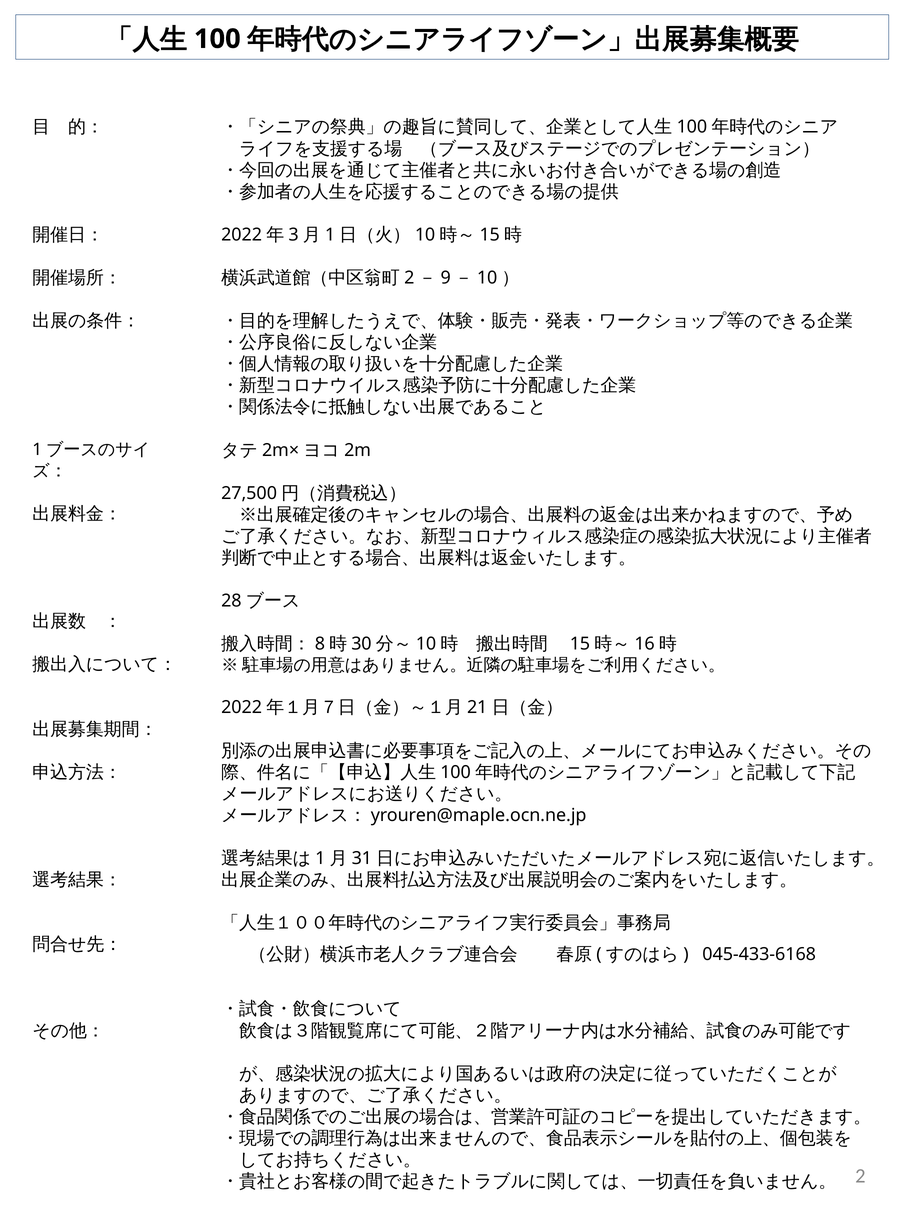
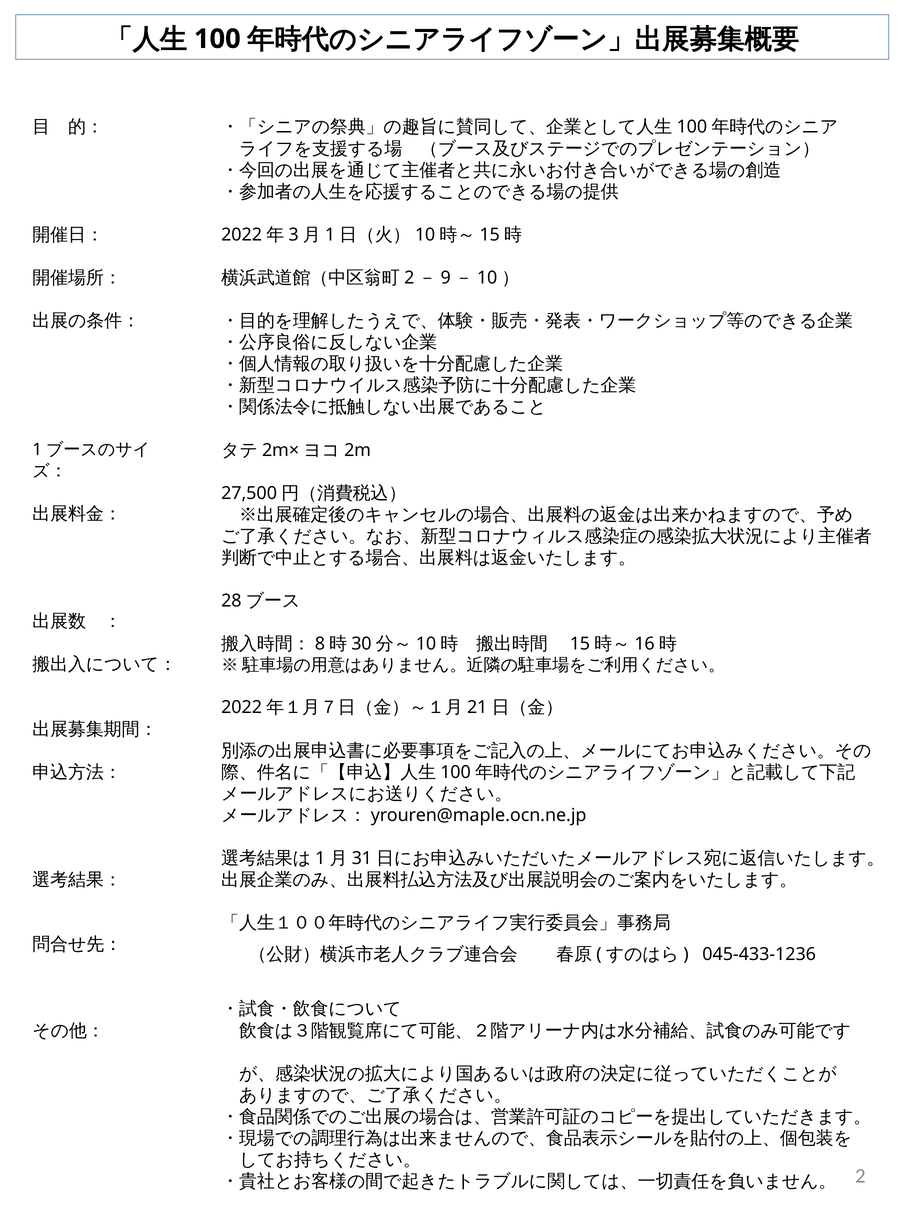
045-433-6168: 045-433-6168 -> 045-433-1236 (759, 954)
